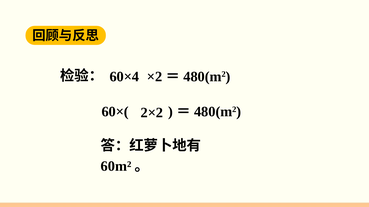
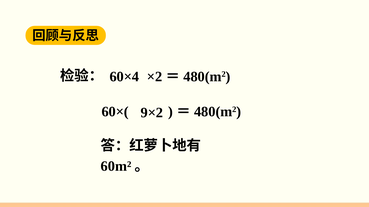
2×2: 2×2 -> 9×2 (152, 113)
